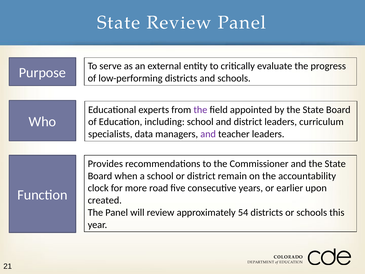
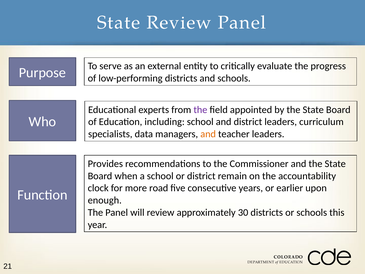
and colour: purple -> orange (208, 134)
created: created -> enough (105, 200)
54: 54 -> 30 (243, 212)
